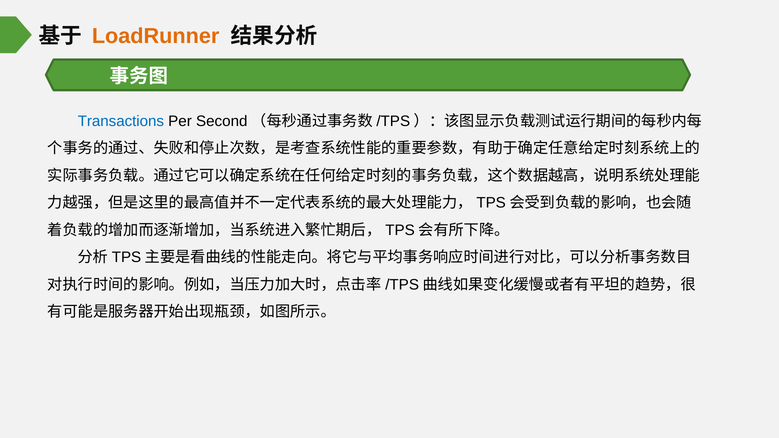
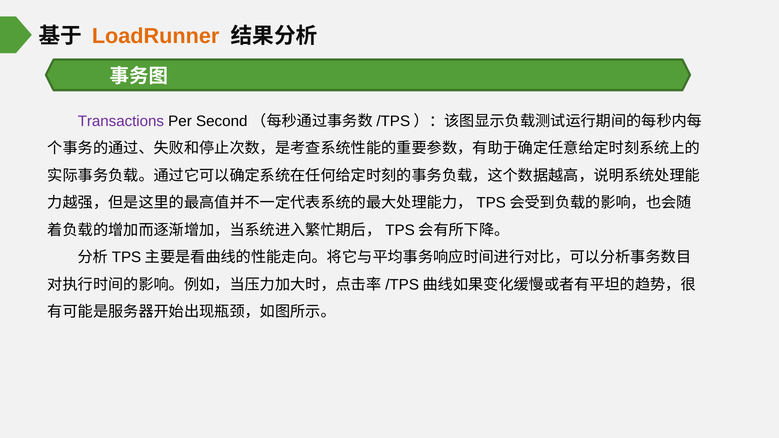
Transactions colour: blue -> purple (121, 121)
